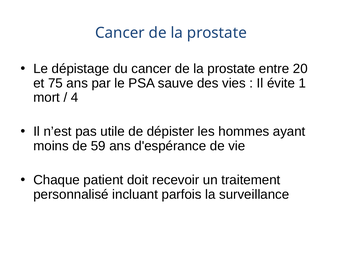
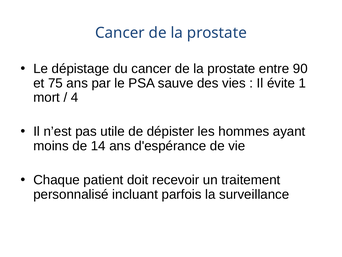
20: 20 -> 90 (300, 69)
59: 59 -> 14 (98, 146)
